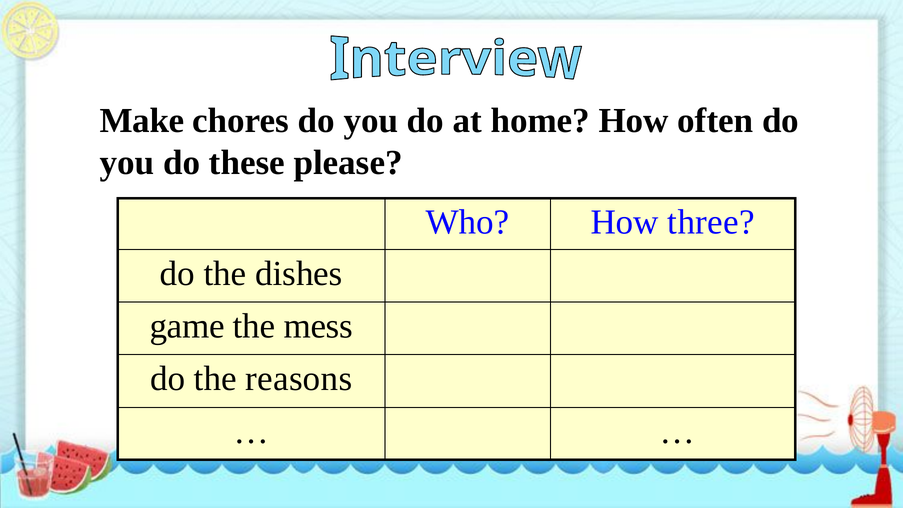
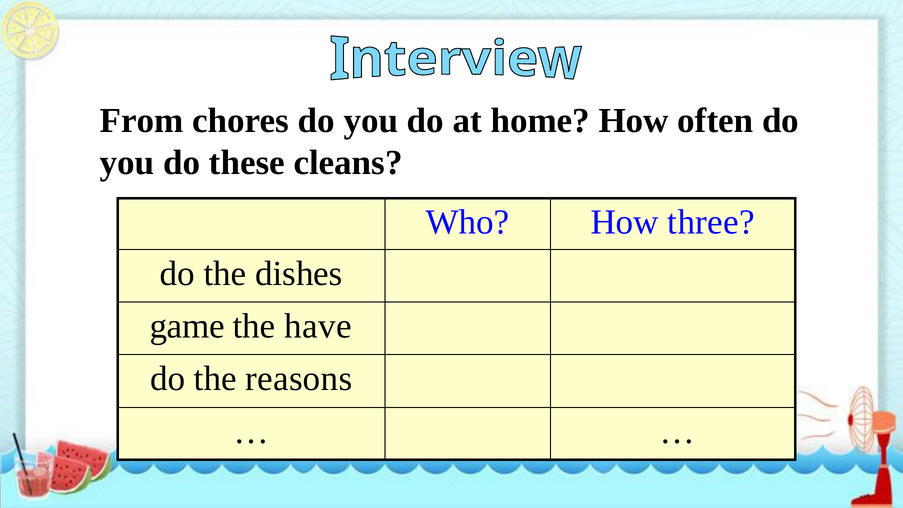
Make: Make -> From (142, 121)
please: please -> cleans (348, 163)
mess: mess -> have (318, 326)
